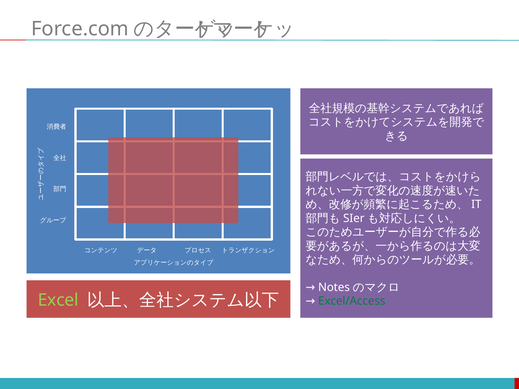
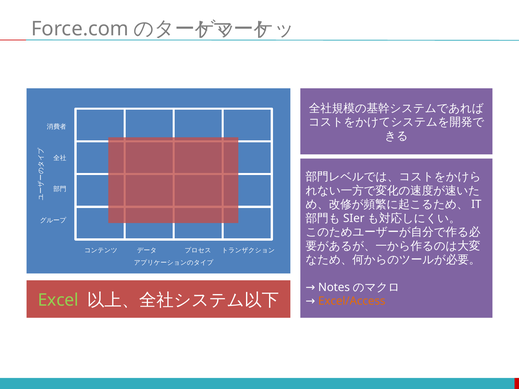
Excel/Access colour: green -> orange (352, 301)
